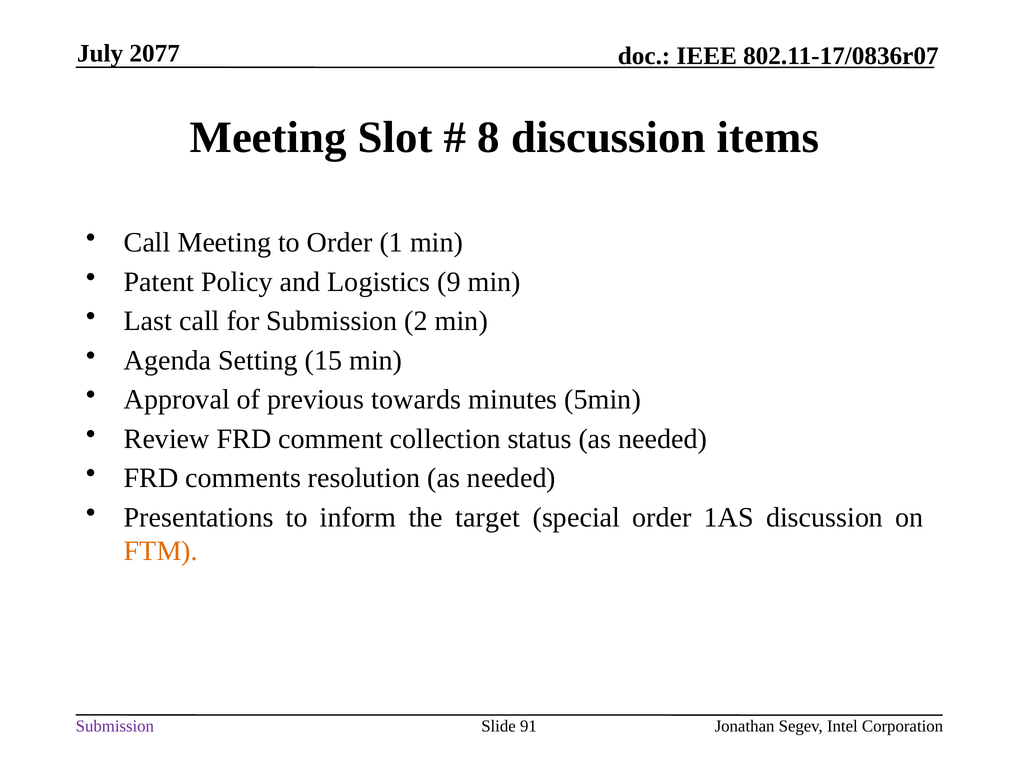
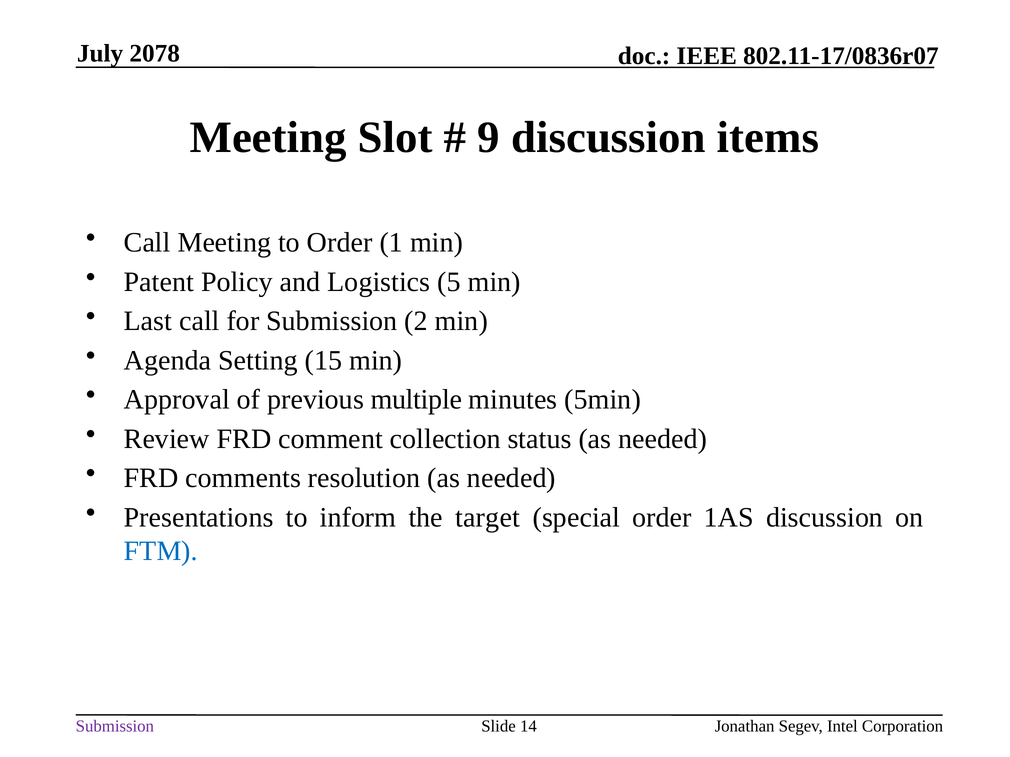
2077: 2077 -> 2078 (155, 54)
8: 8 -> 9 (489, 138)
9: 9 -> 5 (449, 282)
towards: towards -> multiple (416, 400)
FTM colour: orange -> blue (161, 551)
91: 91 -> 14 (528, 726)
